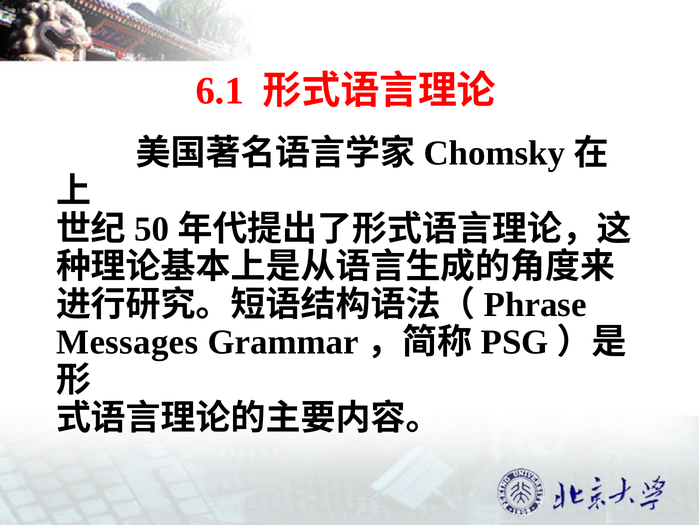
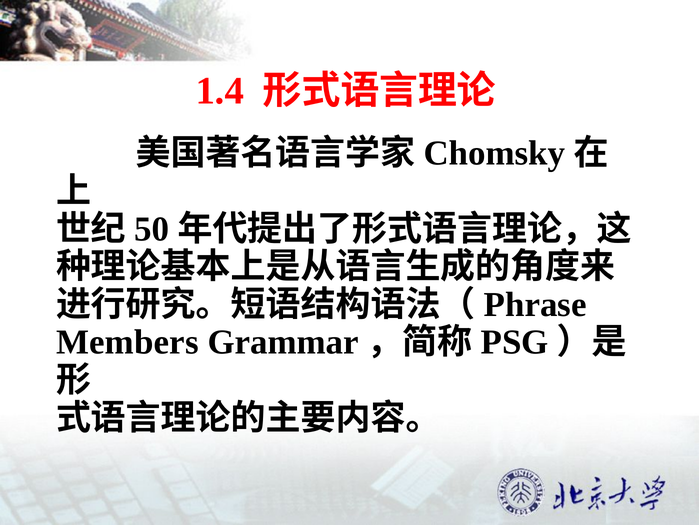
6.1: 6.1 -> 1.4 (220, 91)
Messages: Messages -> Members (127, 342)
